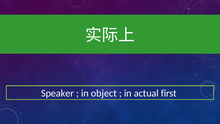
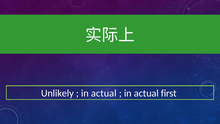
Speaker: Speaker -> Unlikely (57, 93)
object: object -> actual (104, 93)
